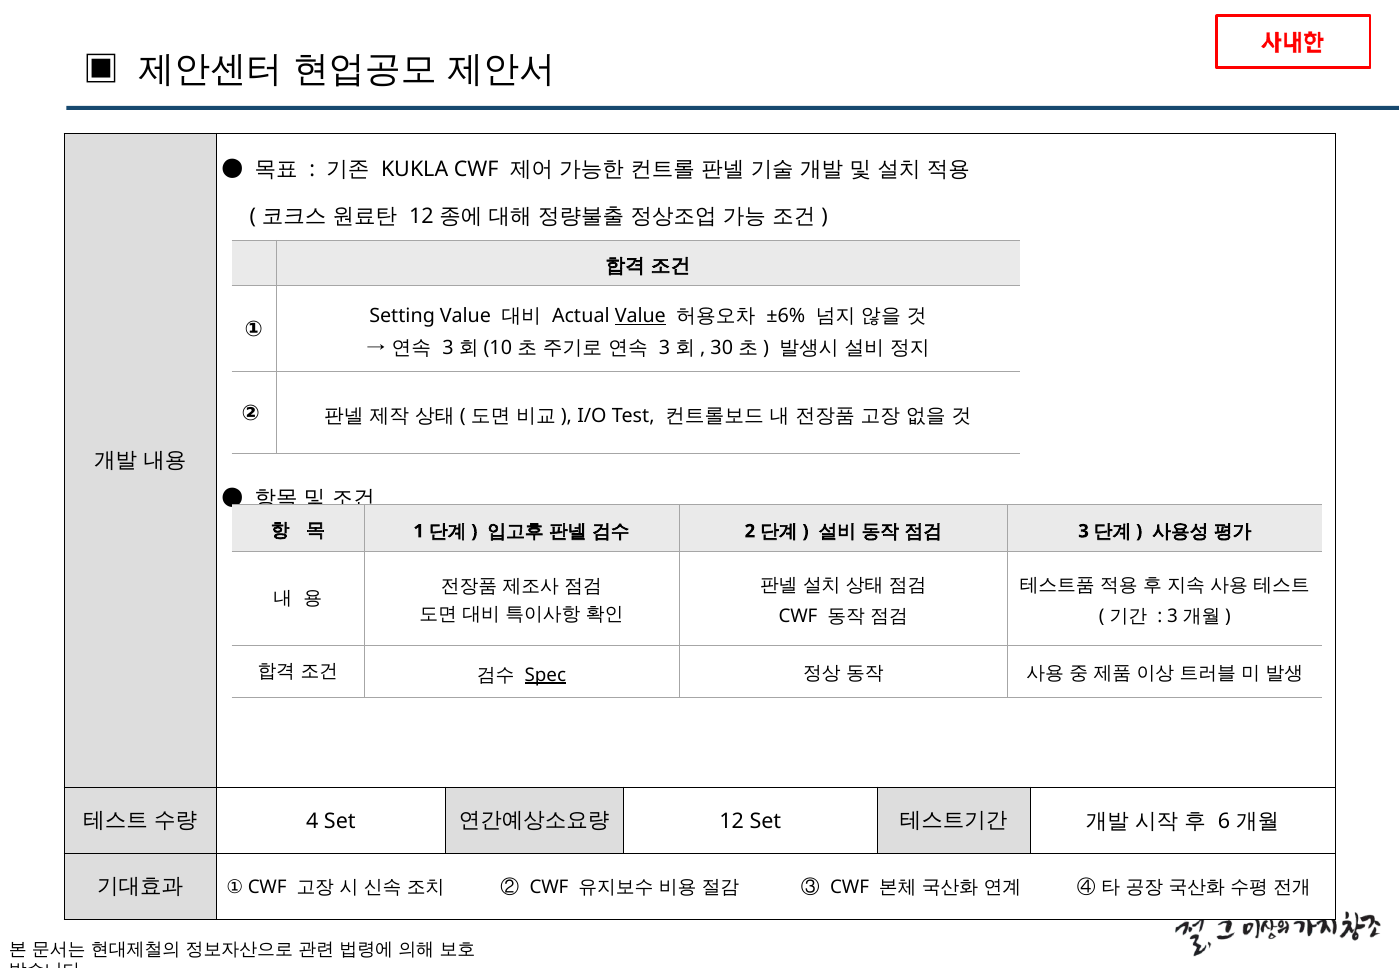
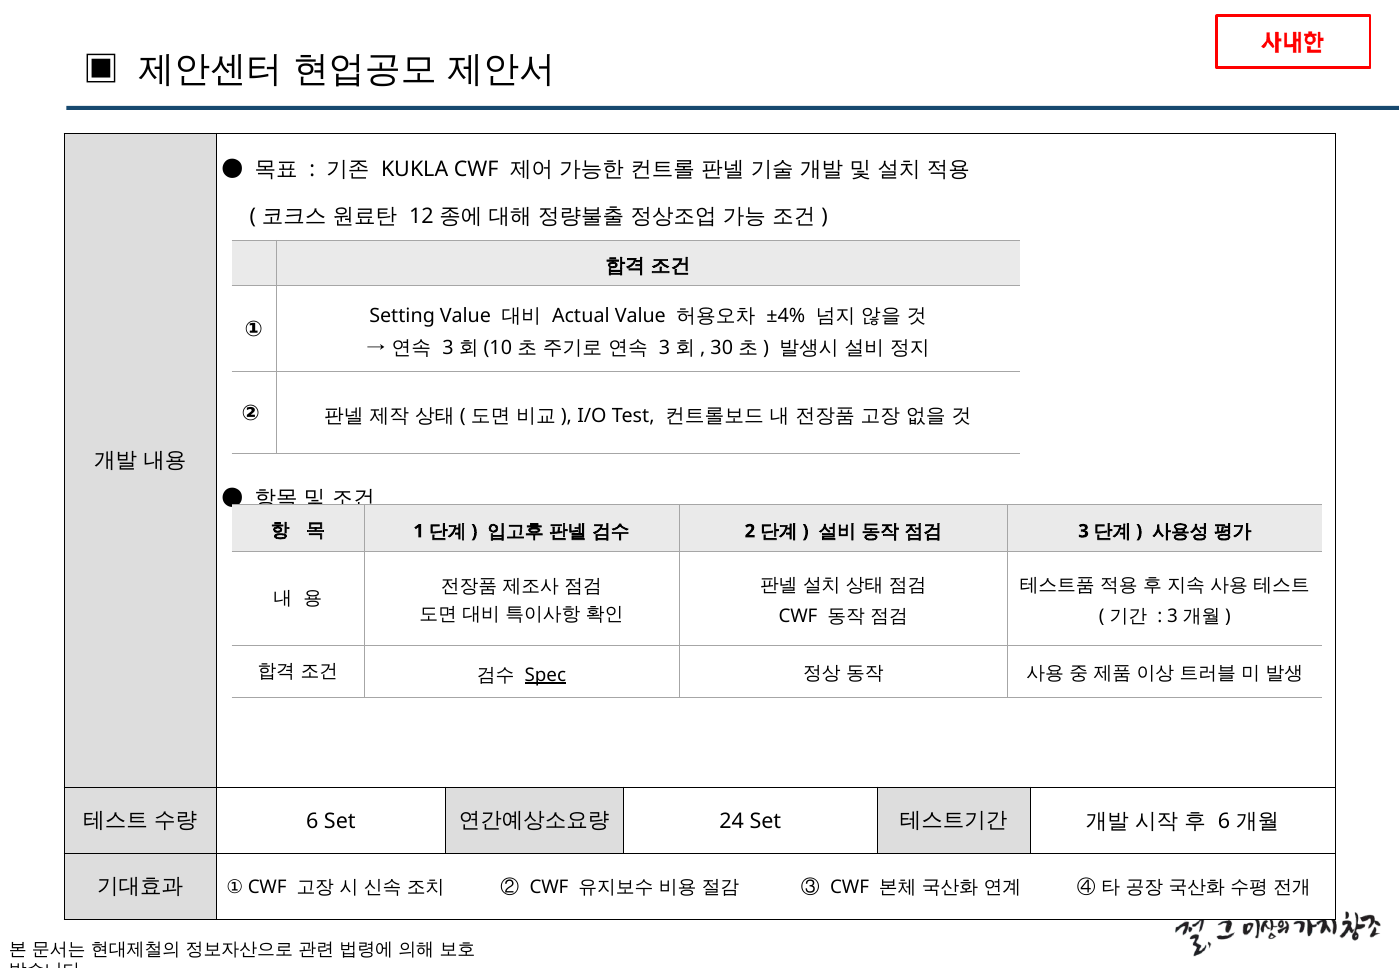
Value underline: present -> none (640, 316)
±6%: ±6% -> ±4% (786, 316)
4: 4 -> 6 (312, 822)
12: 12 -> 24 (732, 822)
